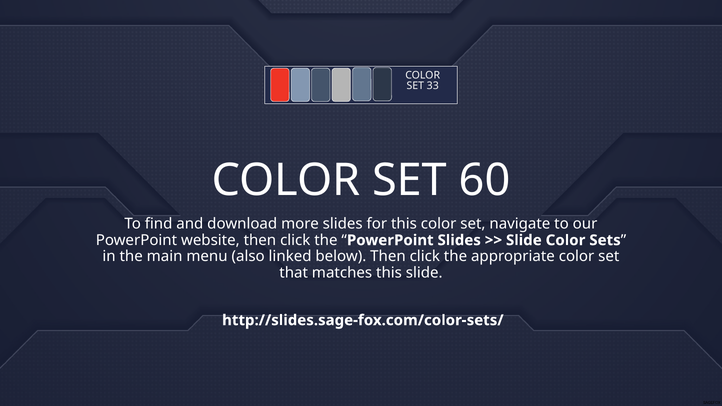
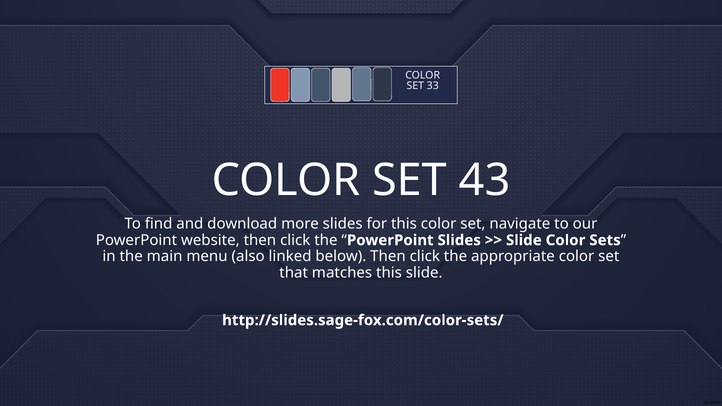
60: 60 -> 43 (485, 180)
